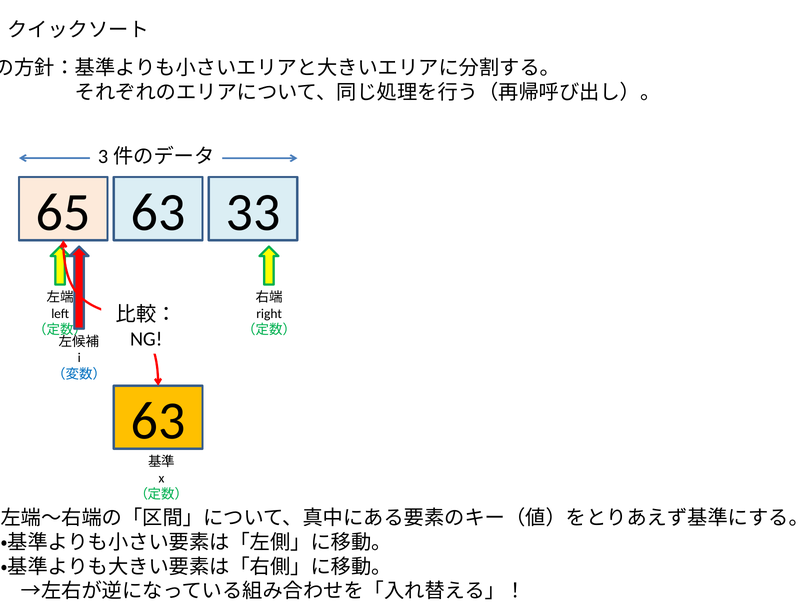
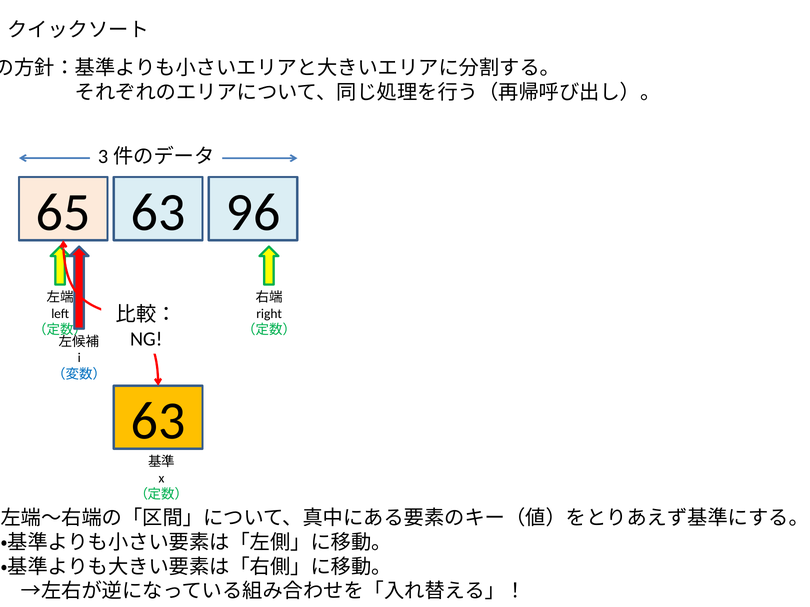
33: 33 -> 96 (253, 213)
